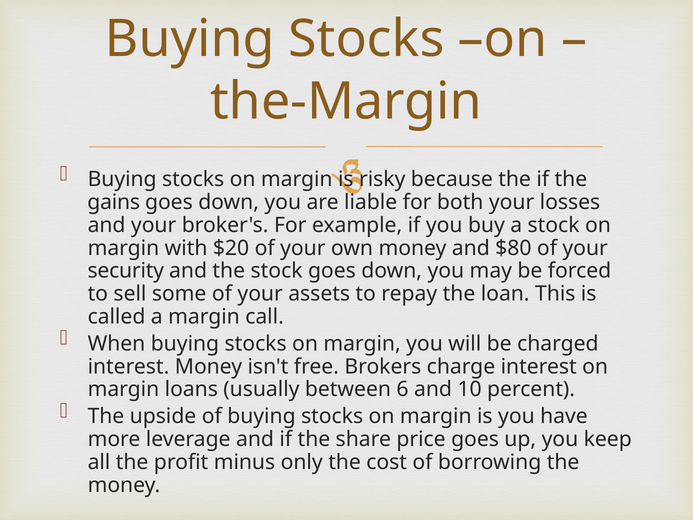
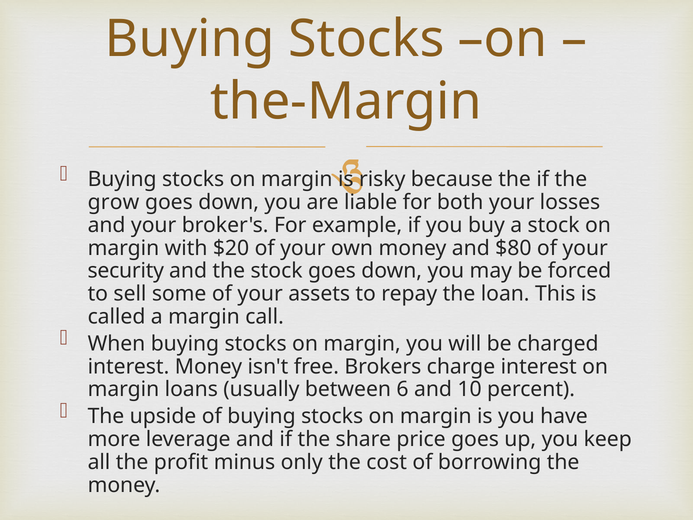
gains: gains -> grow (114, 202)
